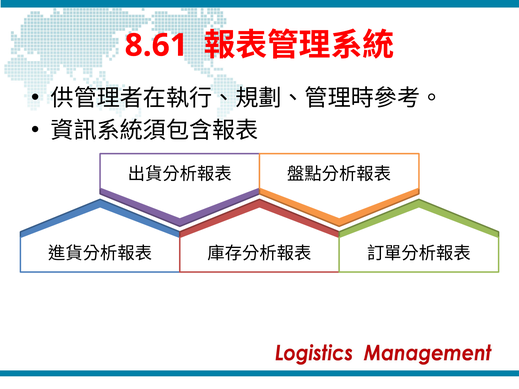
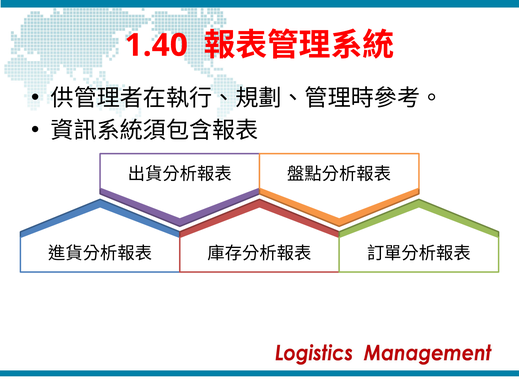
8.61: 8.61 -> 1.40 (156, 45)
